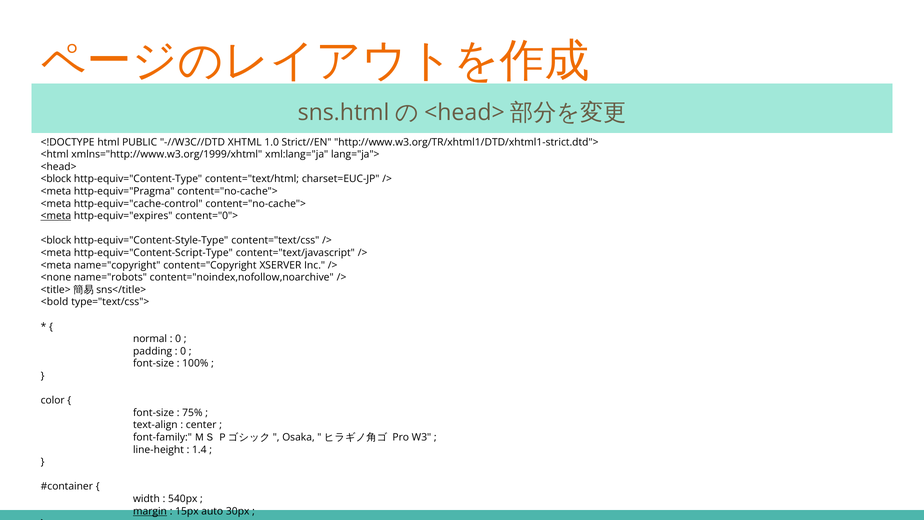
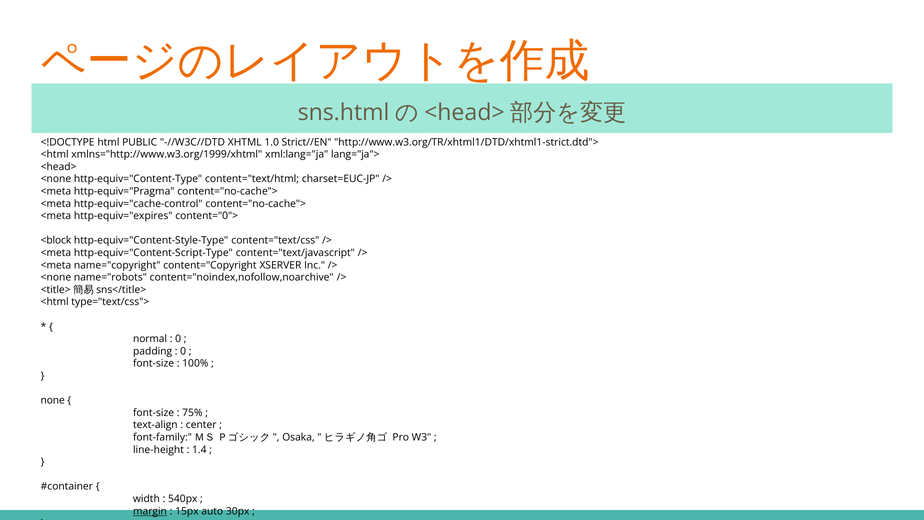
<block: <block -> <none (56, 179)
<meta underline: present -> none (56, 216)
<bold: <bold -> <html (55, 302)
color: color -> none (53, 400)
